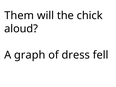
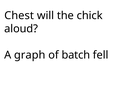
Them: Them -> Chest (19, 16)
dress: dress -> batch (76, 55)
